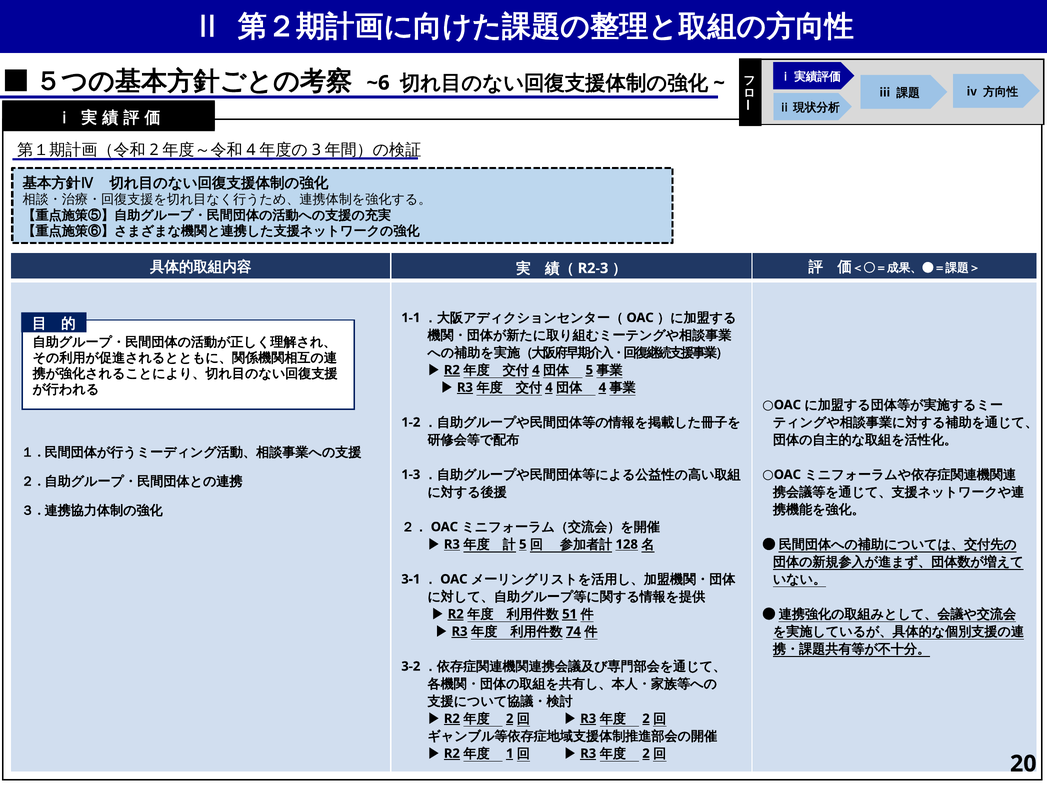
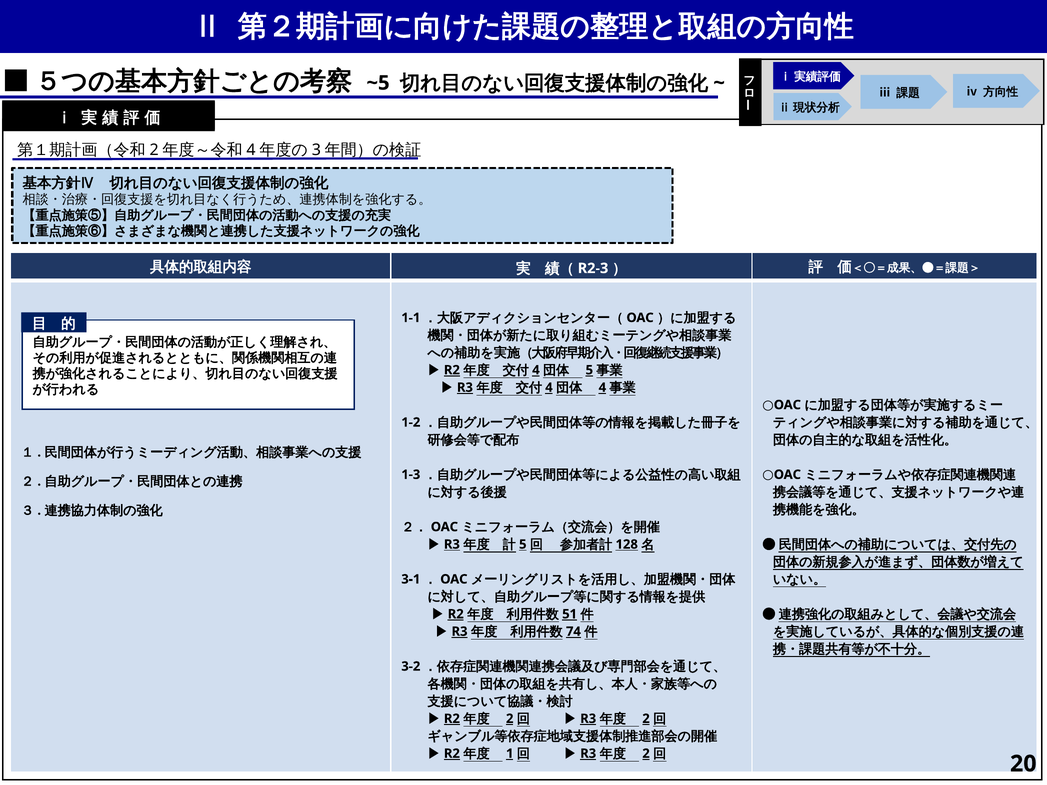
~6: ~6 -> ~5 (378, 83)
